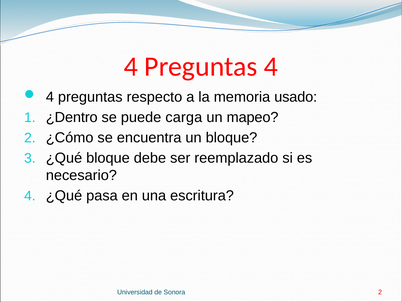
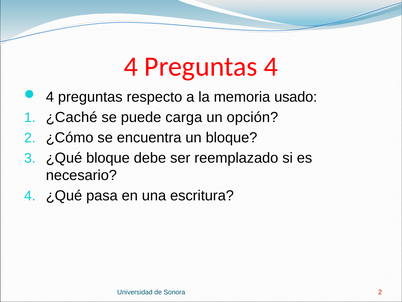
¿Dentro: ¿Dentro -> ¿Caché (72, 117)
mapeo: mapeo -> opción (252, 117)
